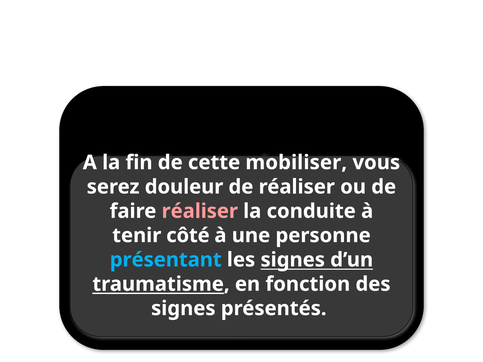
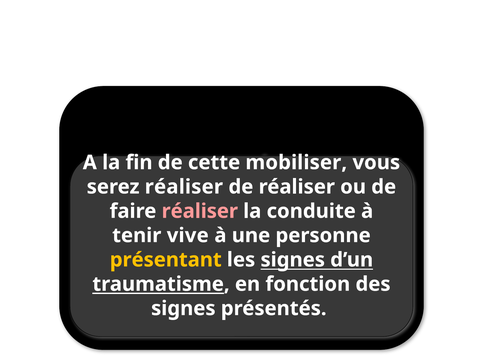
serez douleur: douleur -> réaliser (184, 187)
côté: côté -> vive (188, 236)
présentant colour: light blue -> yellow (166, 260)
